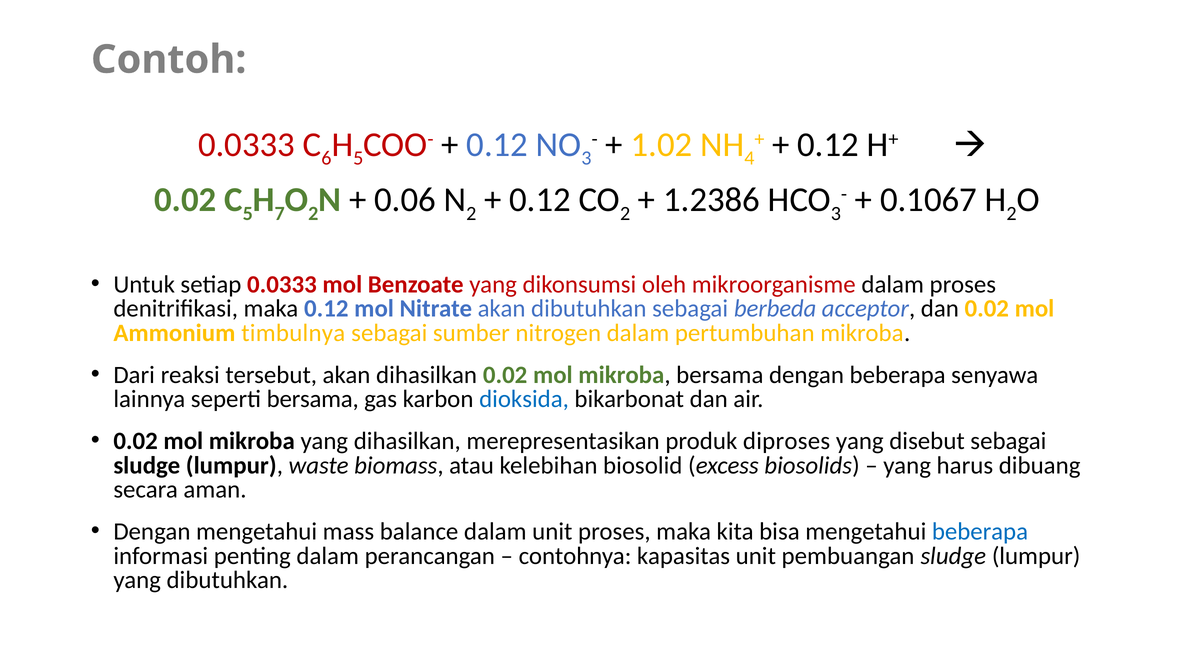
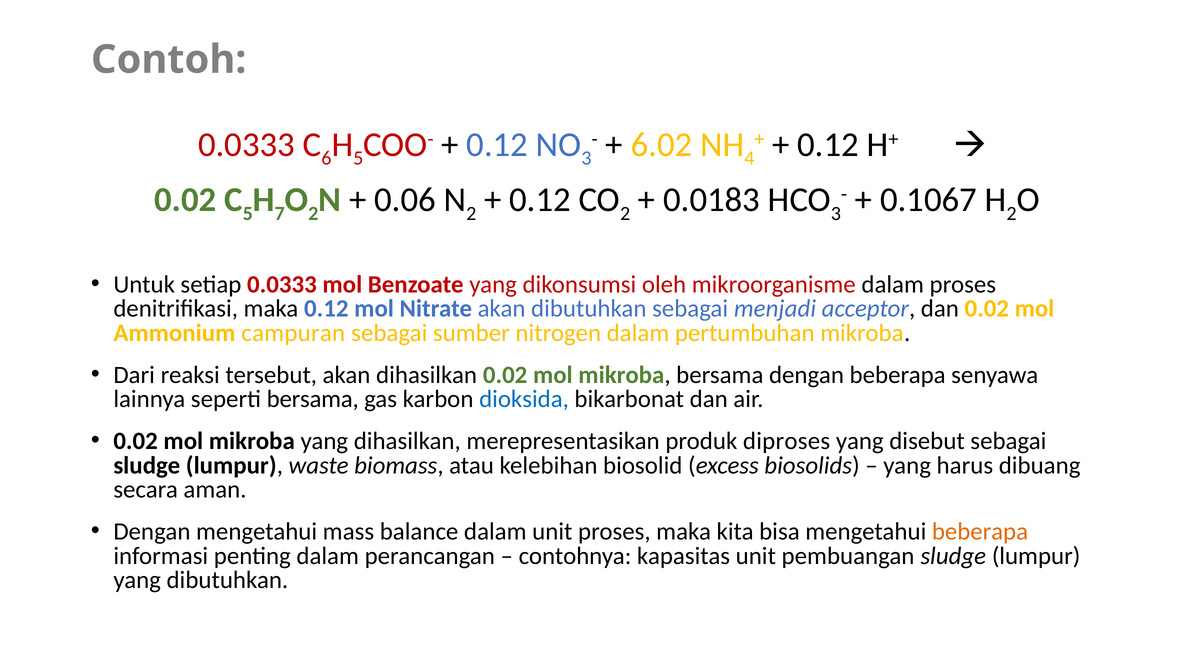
1.02: 1.02 -> 6.02 (661, 144)
1.2386: 1.2386 -> 0.0183 (712, 200)
berbeda: berbeda -> menjadi (775, 308)
timbulnya: timbulnya -> campuran (293, 333)
beberapa colour: blue -> orange (980, 531)
